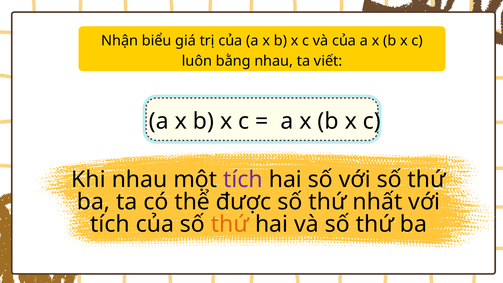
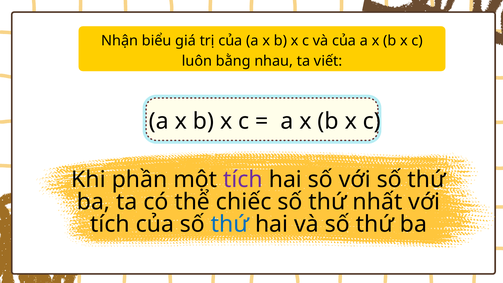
Khi nhau: nhau -> phần (140, 179)
được: được -> chiếc (244, 202)
thứ colour: orange -> blue (230, 224)
